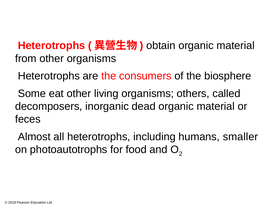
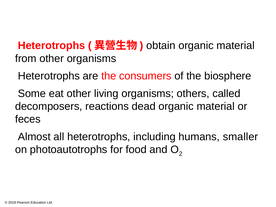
inorganic: inorganic -> reactions (107, 106)
